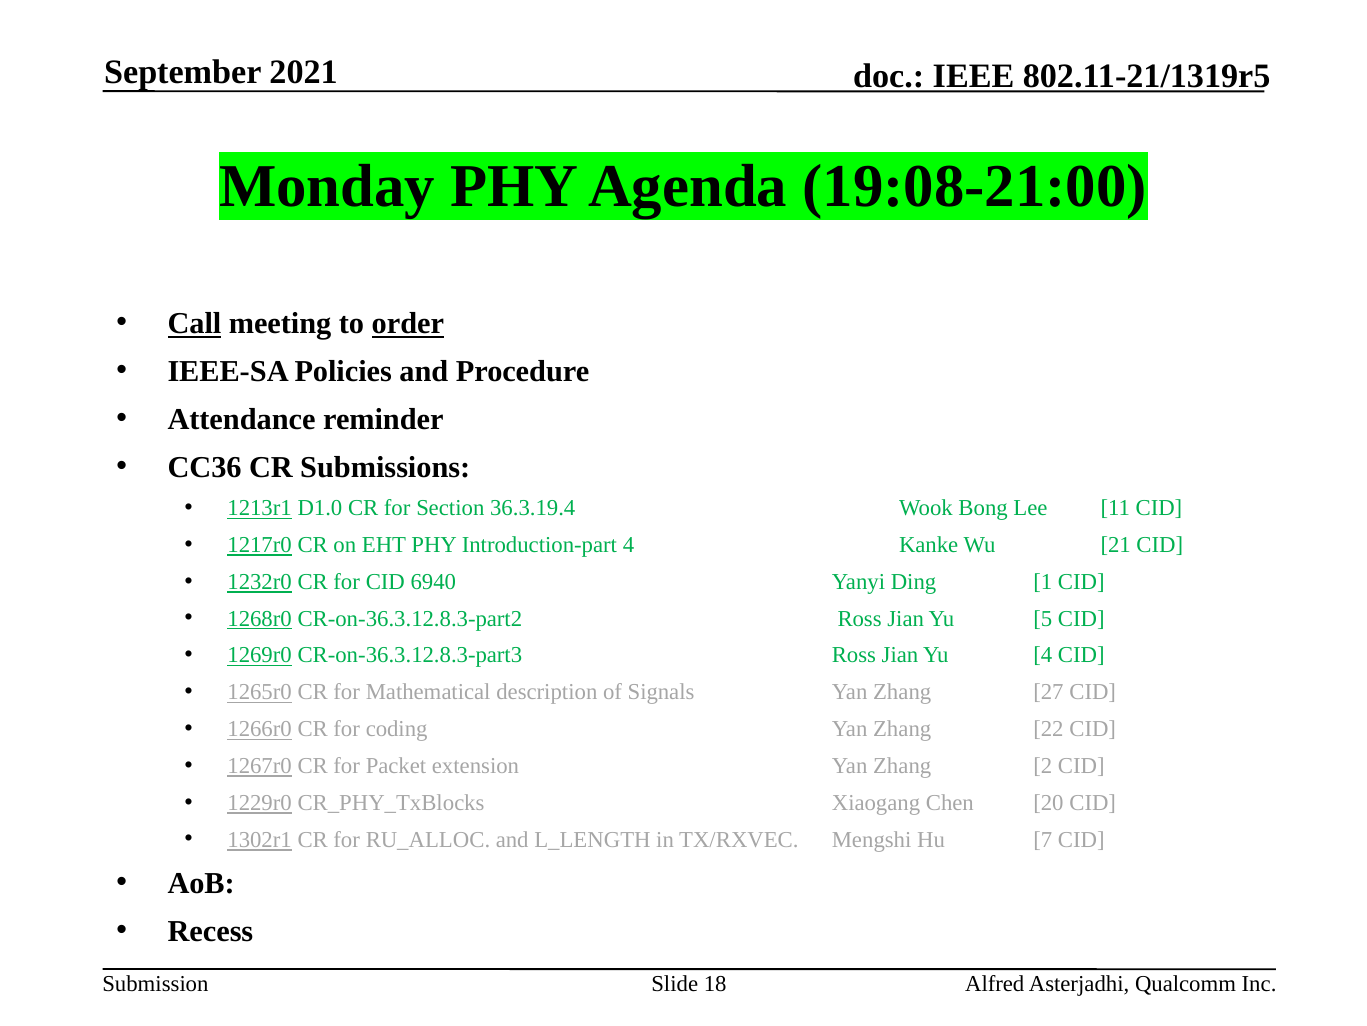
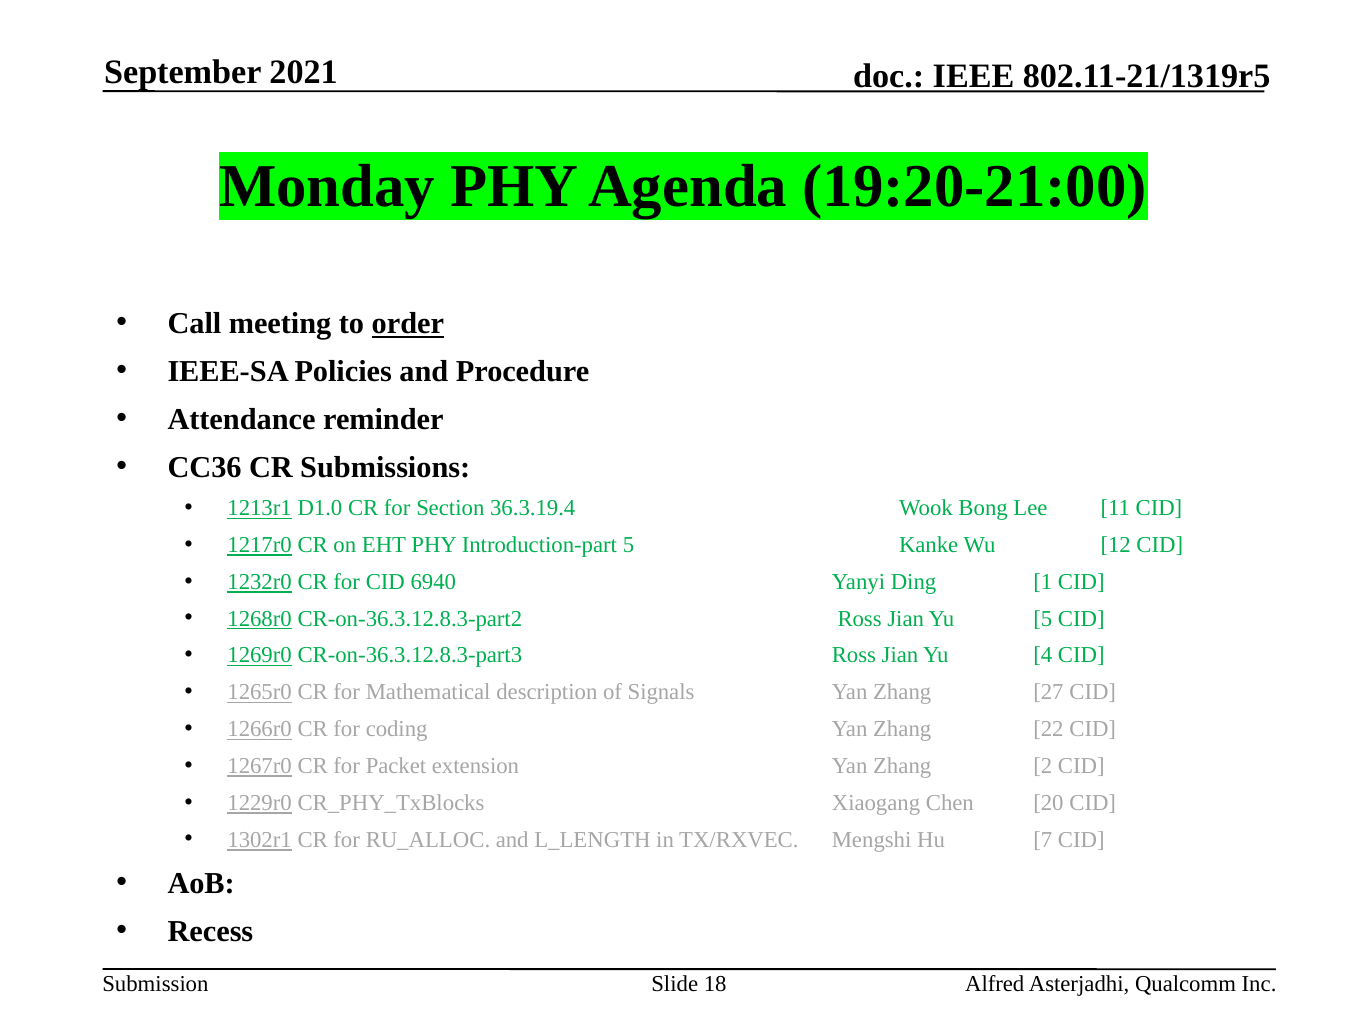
19:08-21:00: 19:08-21:00 -> 19:20-21:00 (975, 186)
Call underline: present -> none (194, 323)
Introduction-part 4: 4 -> 5 (629, 545)
21: 21 -> 12 (1116, 545)
